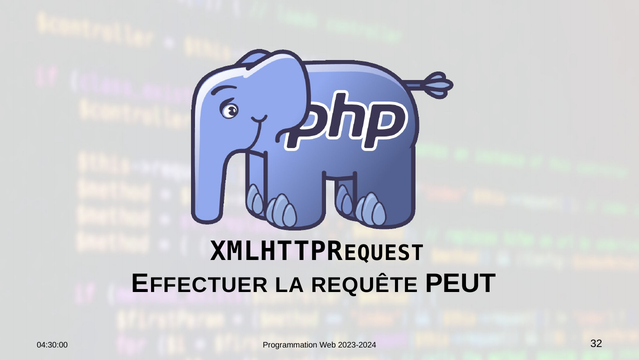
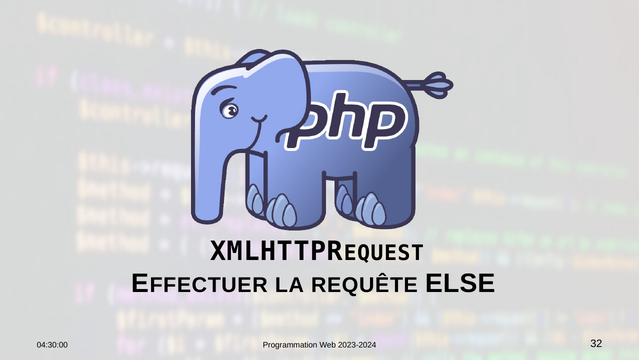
PEUT: PEUT -> ELSE (461, 283)
